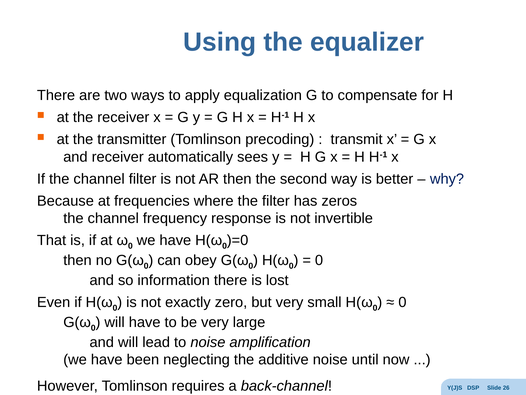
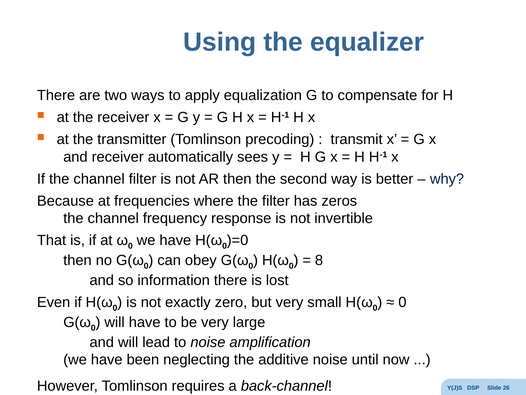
0: 0 -> 8 (319, 260)
